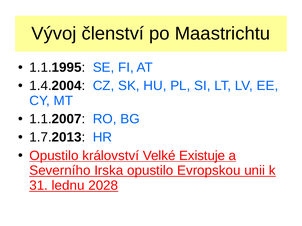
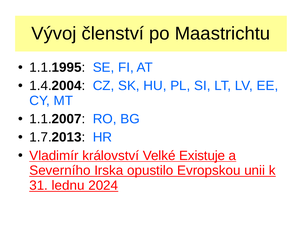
Opustilo: Opustilo -> Vladimír (54, 156)
2028: 2028 -> 2024 (103, 186)
